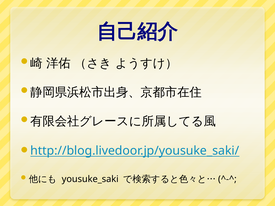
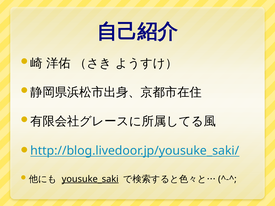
yousuke_saki underline: none -> present (90, 179)
